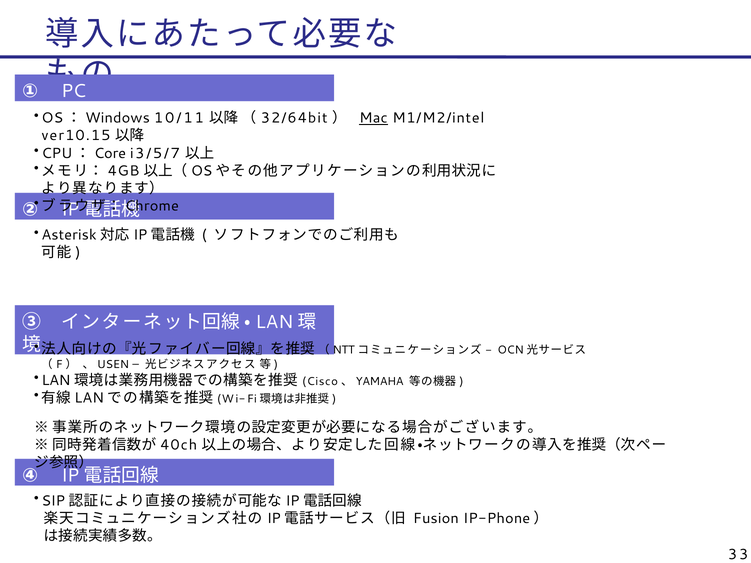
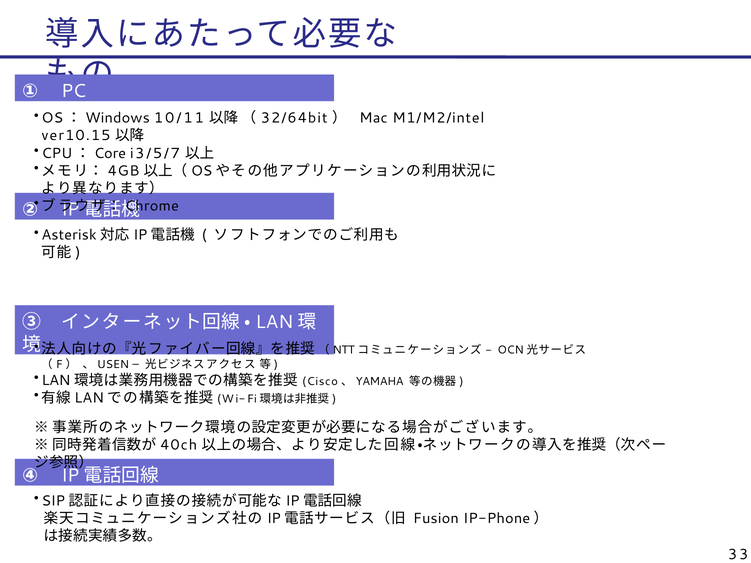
Mac underline: present -> none (373, 118)
